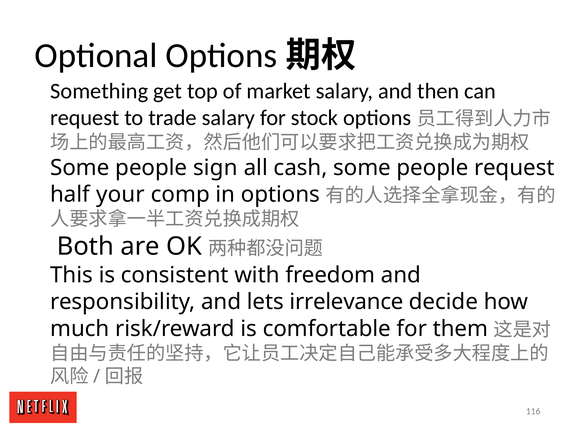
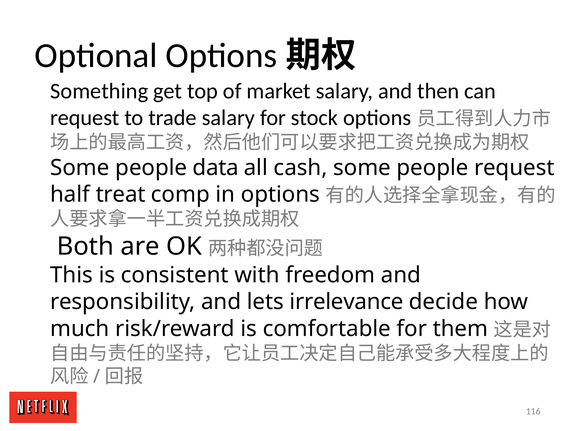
sign: sign -> data (216, 168)
your: your -> treat (121, 195)
